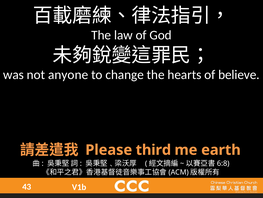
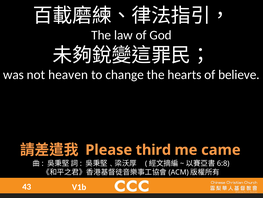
anyone: anyone -> heaven (68, 74)
earth: earth -> came (221, 149)
